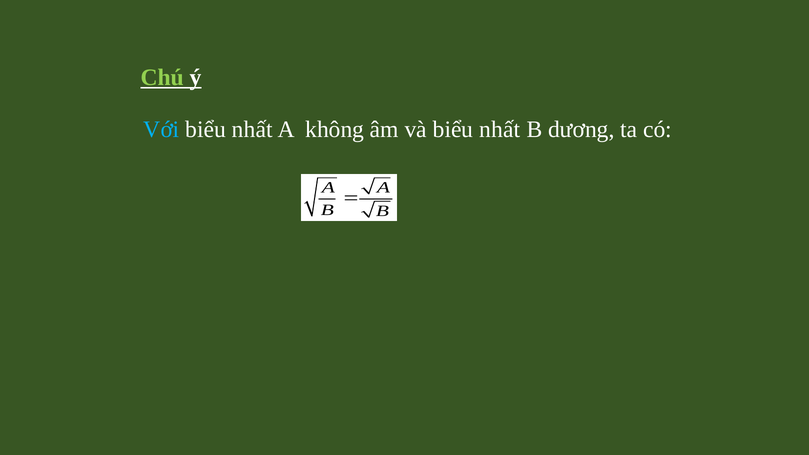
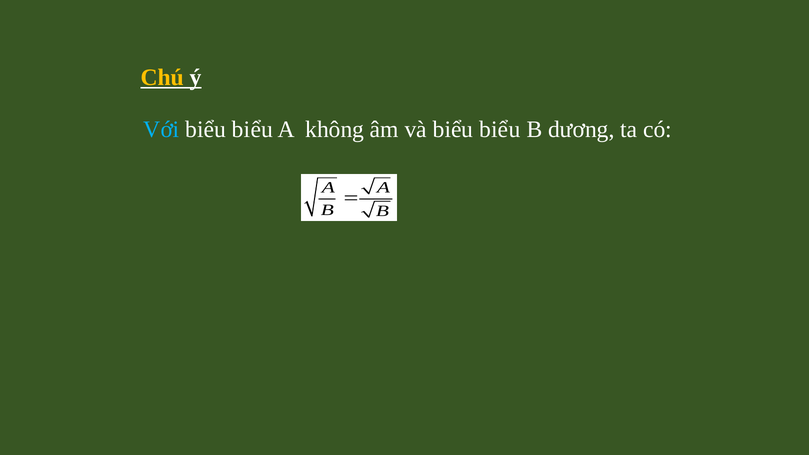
Chú colour: light green -> yellow (162, 77)
nhất: nhất -> biểu (252, 130)
và biểu nhất: nhất -> biểu (500, 130)
